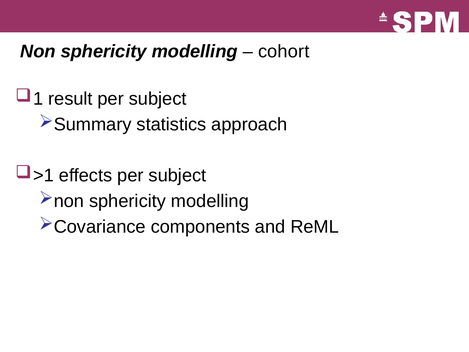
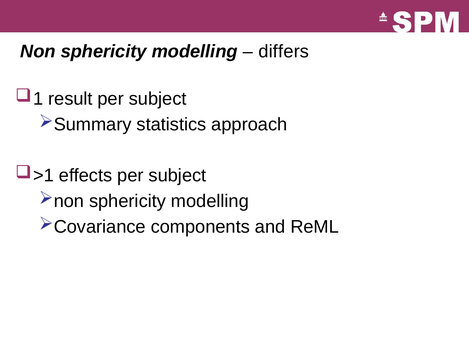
cohort: cohort -> differs (284, 51)
